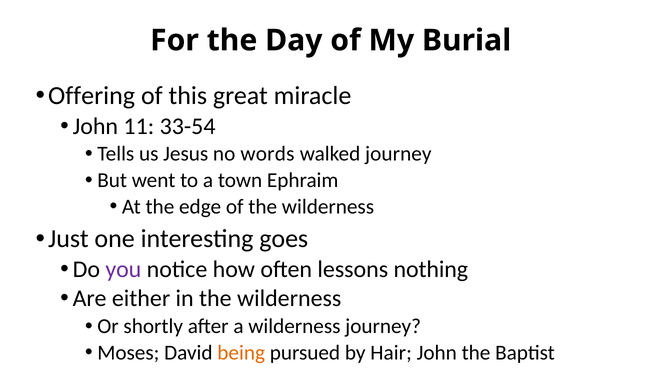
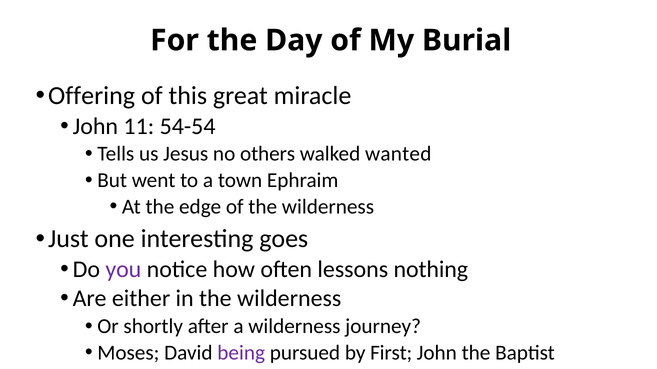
33-54: 33-54 -> 54-54 (188, 126)
words: words -> others (268, 154)
walked journey: journey -> wanted (398, 154)
being colour: orange -> purple (241, 353)
Hair: Hair -> First (391, 353)
